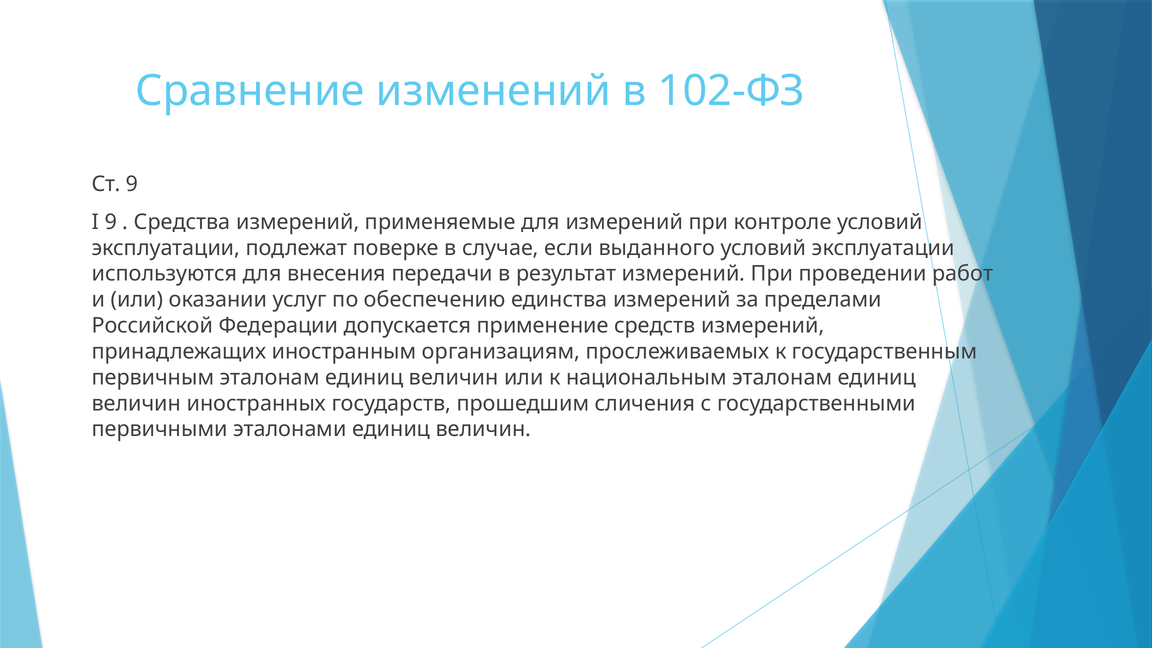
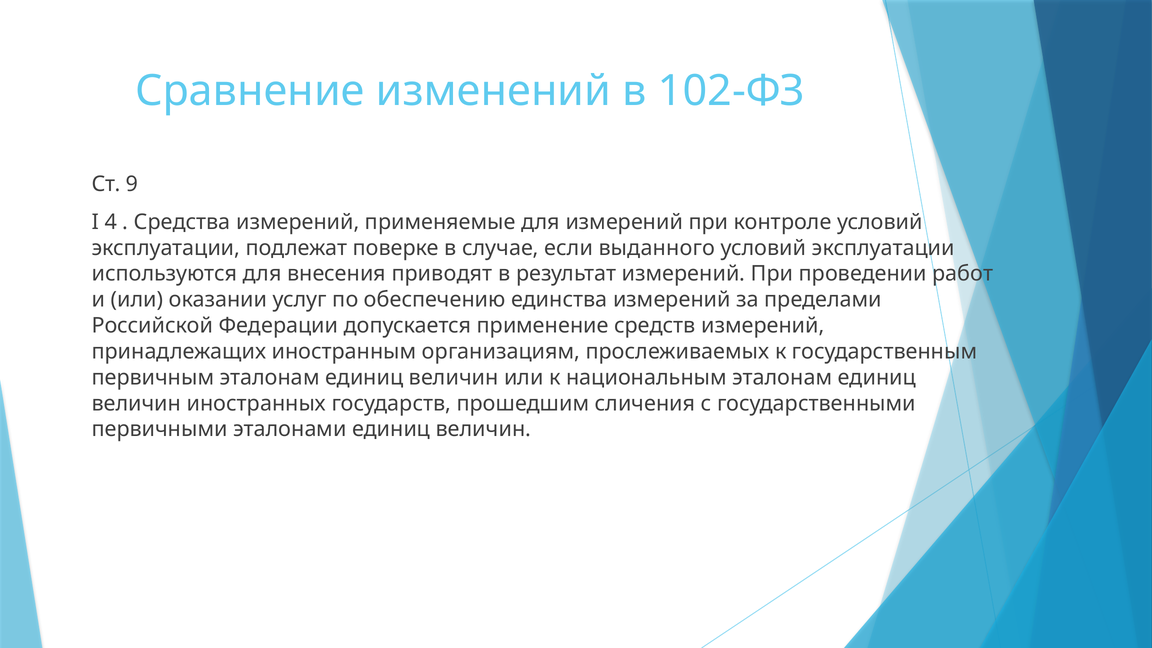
I 9: 9 -> 4 (111, 222)
передачи: передачи -> приводят (442, 274)
